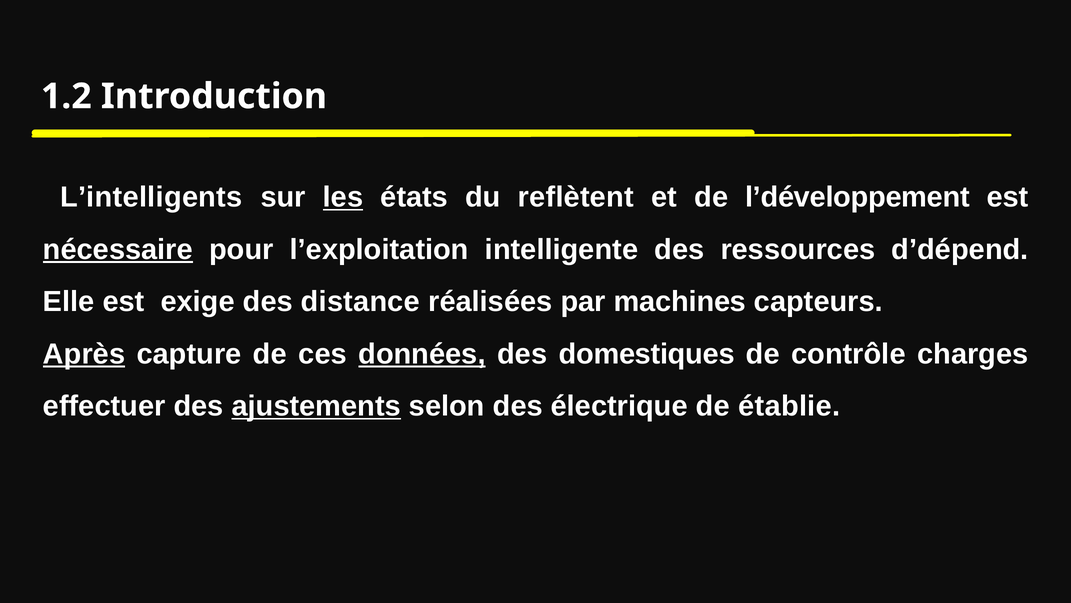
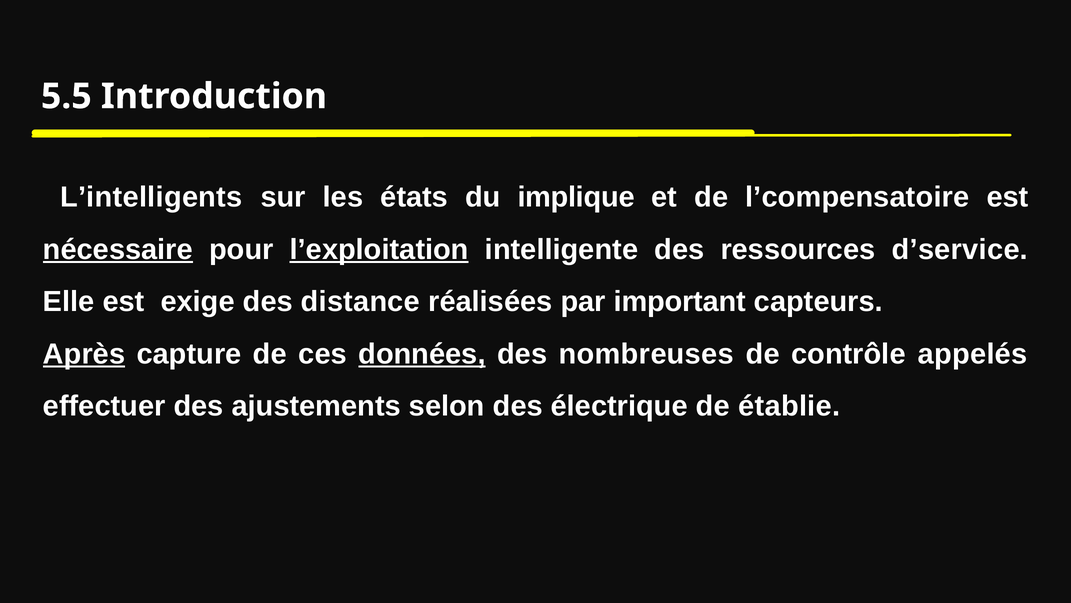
1.2: 1.2 -> 5.5 (66, 96)
les underline: present -> none (343, 197)
reflètent: reflètent -> implique (576, 197)
l’développement: l’développement -> l’compensatoire (857, 197)
l’exploitation underline: none -> present (379, 249)
d’dépend: d’dépend -> d’service (960, 249)
machines: machines -> important (680, 302)
domestiques: domestiques -> nombreuses (646, 354)
charges: charges -> appelés (973, 354)
ajustements underline: present -> none (316, 406)
